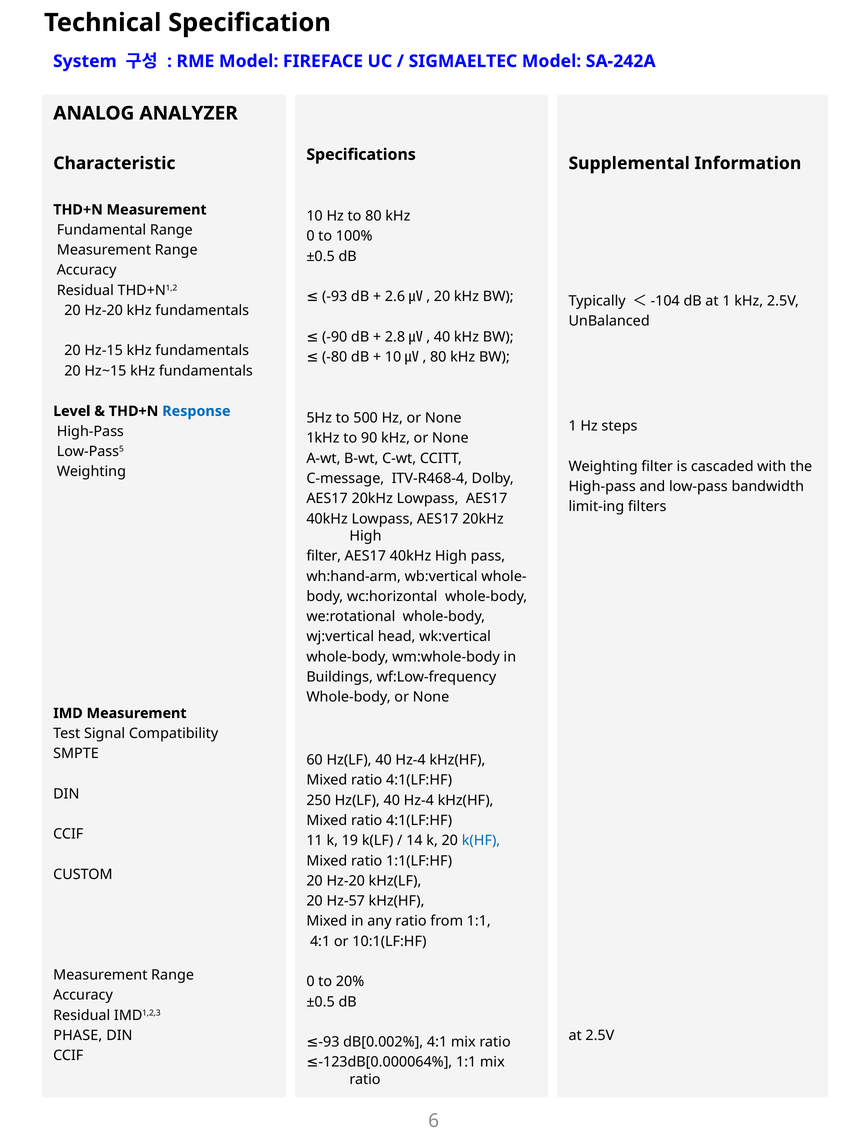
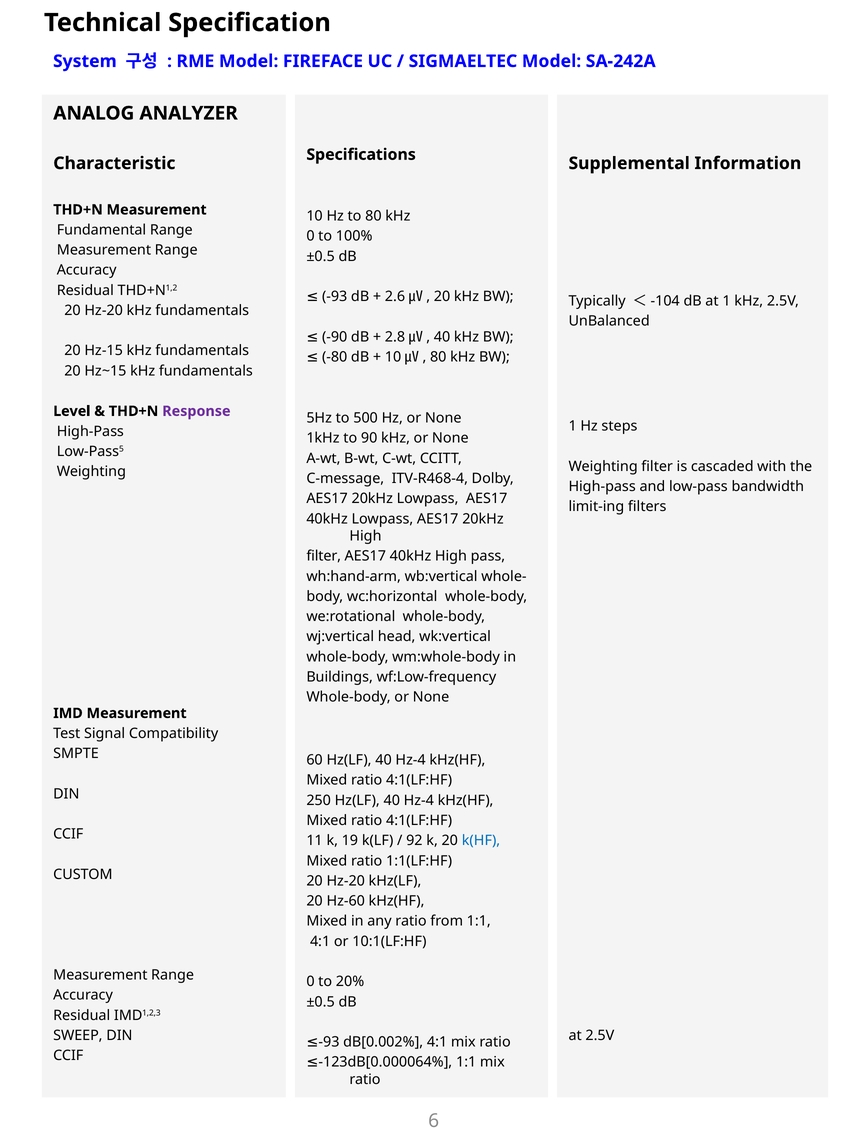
Response colour: blue -> purple (196, 412)
14: 14 -> 92 (414, 841)
Hz-57: Hz-57 -> Hz-60 (346, 902)
PHASE: PHASE -> SWEEP (78, 1036)
